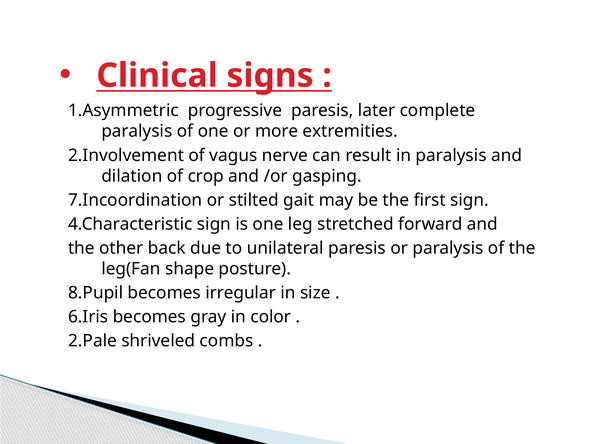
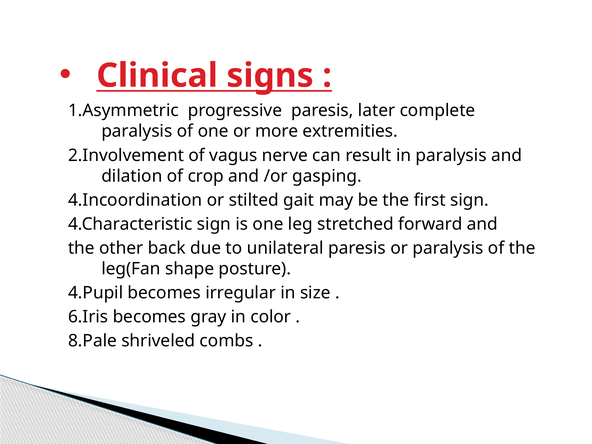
7.Incoordination: 7.Incoordination -> 4.Incoordination (135, 200)
8.Pupil: 8.Pupil -> 4.Pupil (96, 293)
2.Pale: 2.Pale -> 8.Pale (93, 341)
